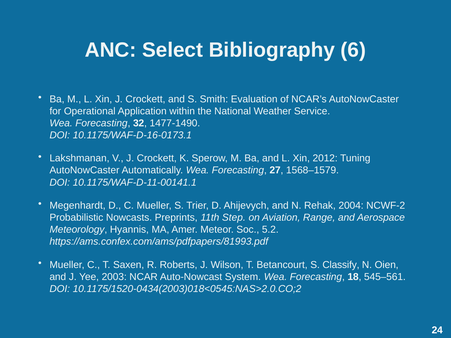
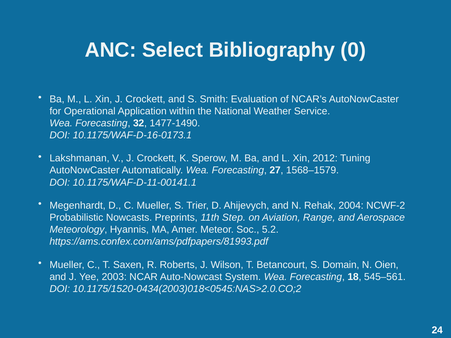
6: 6 -> 0 (353, 50)
Classify: Classify -> Domain (341, 265)
